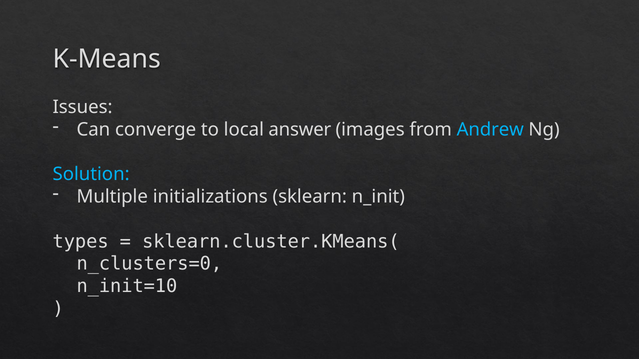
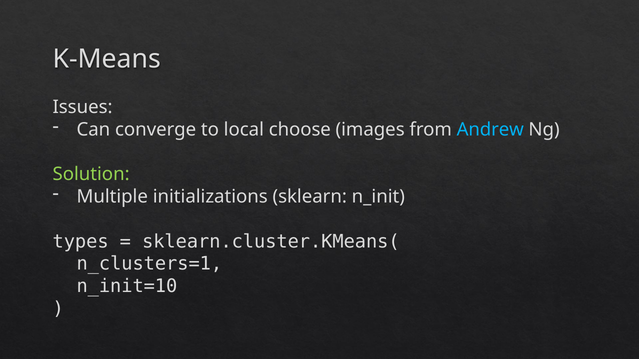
answer: answer -> choose (300, 130)
Solution colour: light blue -> light green (91, 175)
n_clusters=0: n_clusters=0 -> n_clusters=1 (149, 264)
